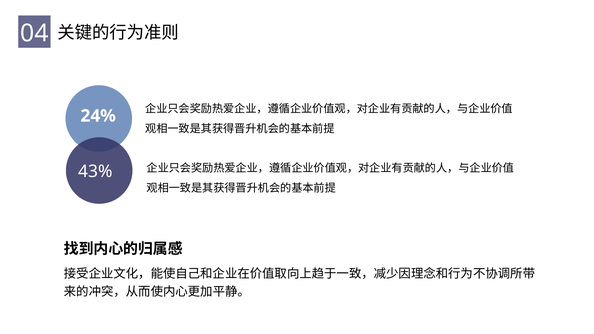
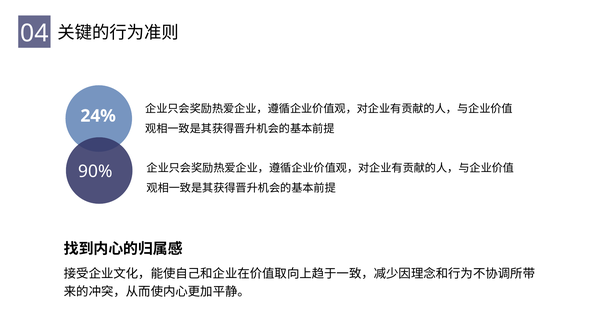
43%: 43% -> 90% (95, 172)
